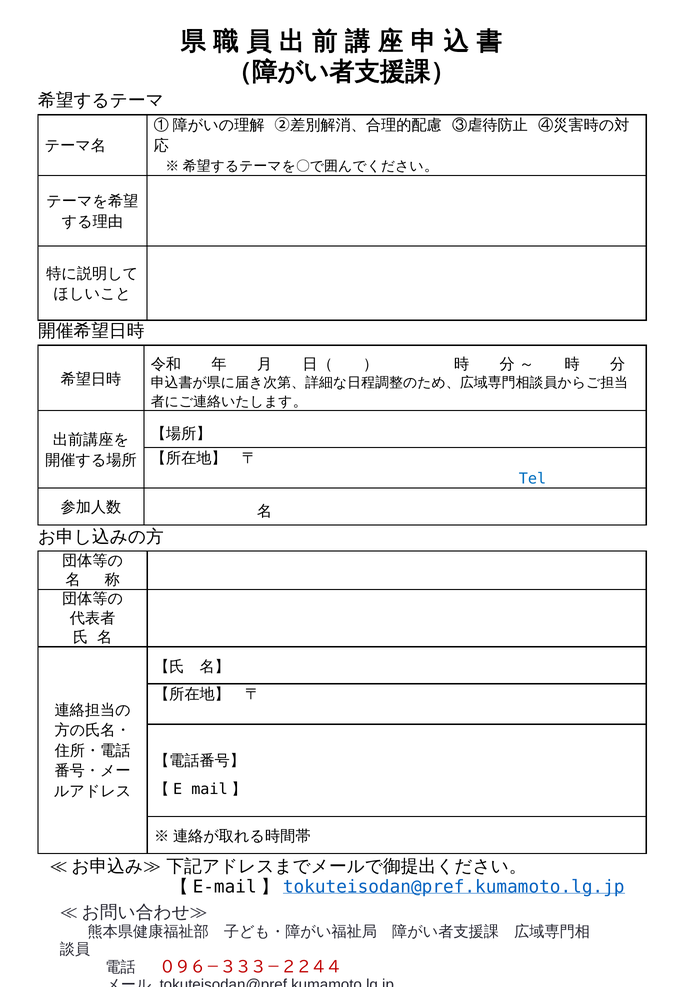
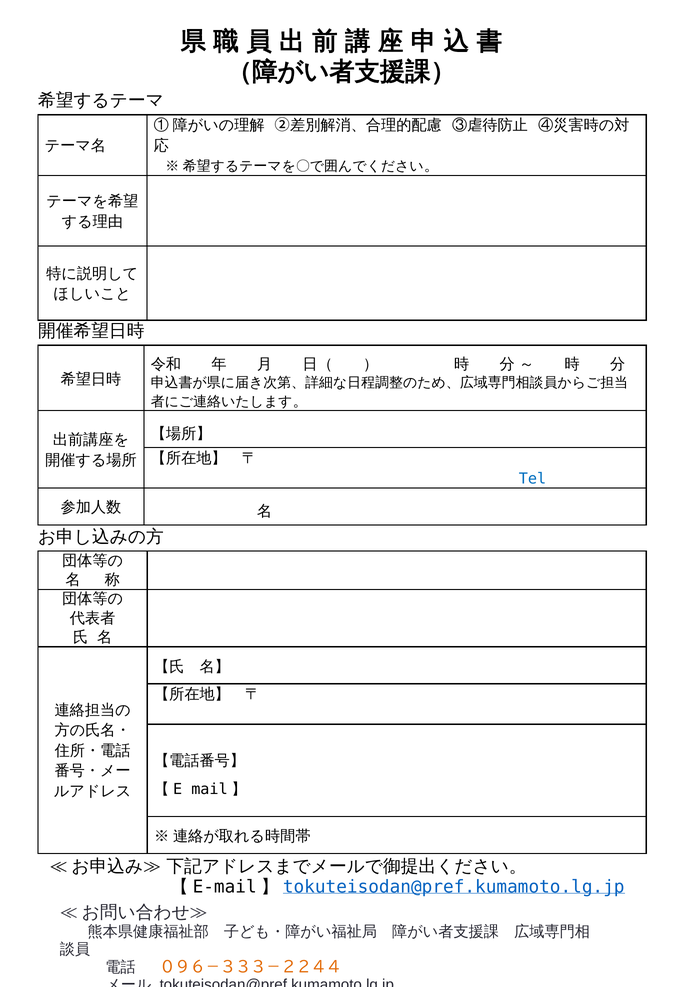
０９６－３３３－２２４４ colour: red -> orange (251, 967)
